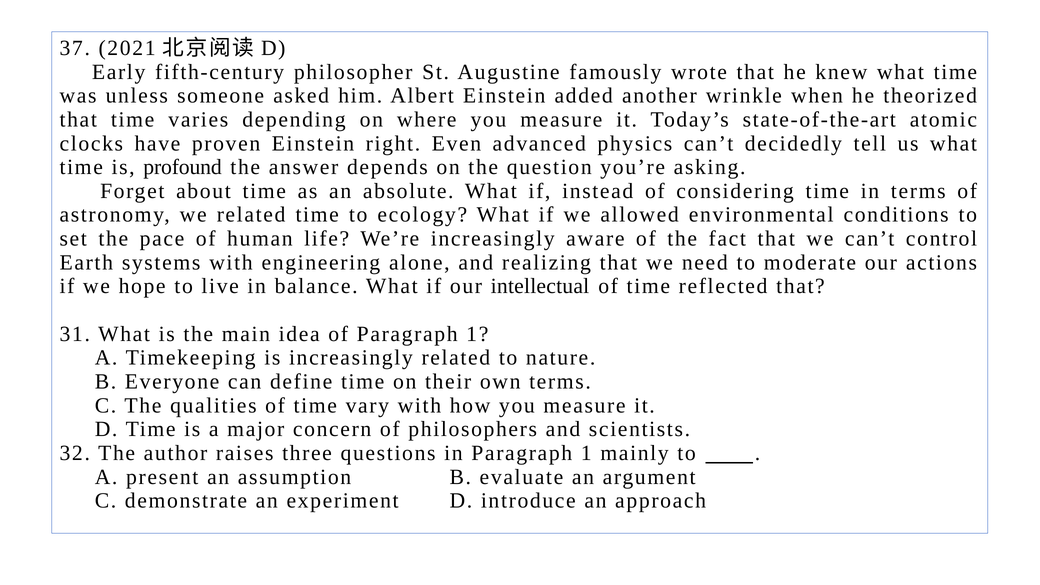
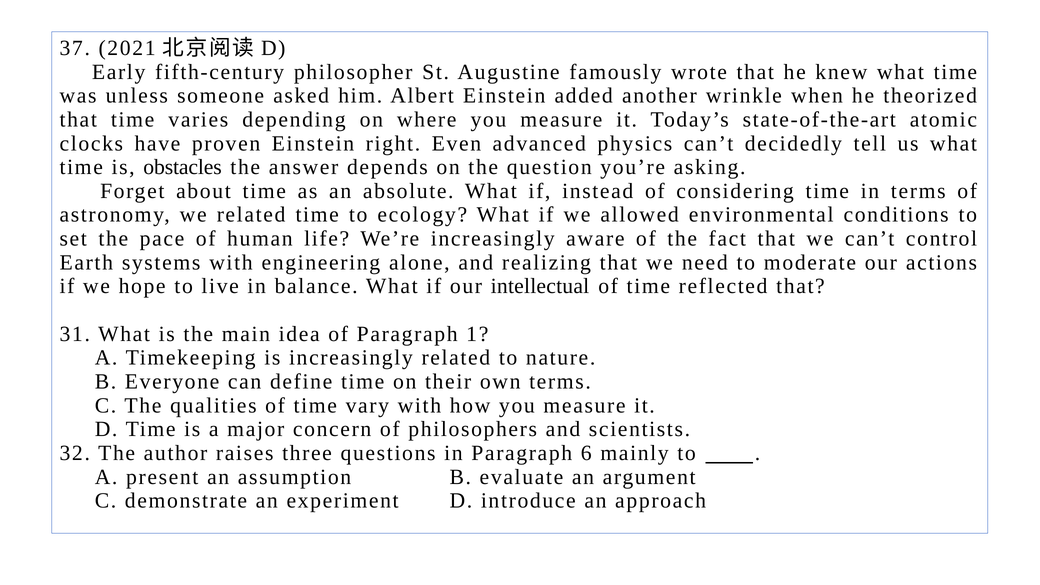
profound: profound -> obstacles (183, 167)
in Paragraph 1: 1 -> 6 (586, 453)
